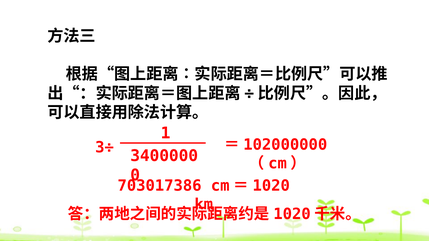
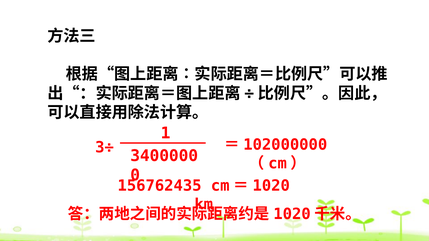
703017386: 703017386 -> 156762435 (160, 186)
